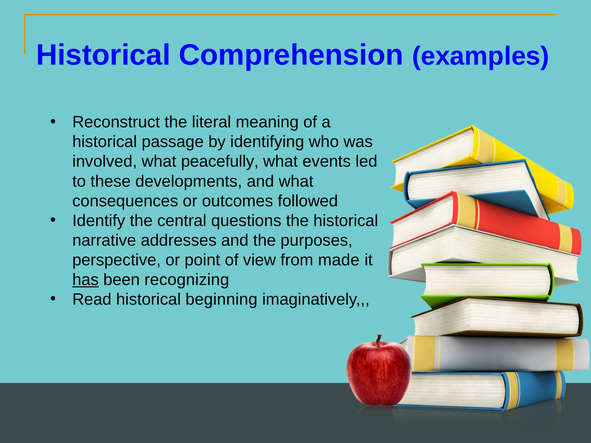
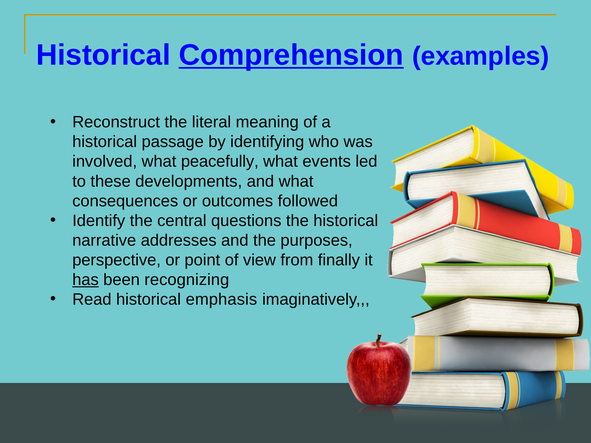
Comprehension underline: none -> present (291, 55)
made: made -> finally (339, 260)
beginning: beginning -> emphasis (221, 300)
